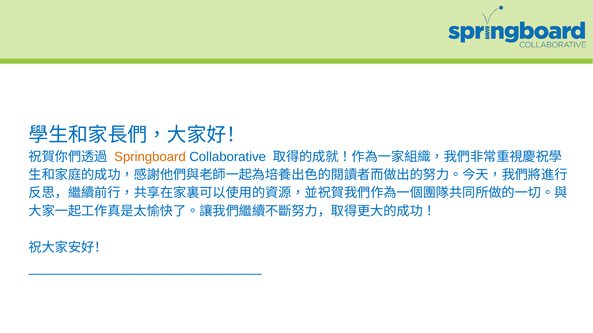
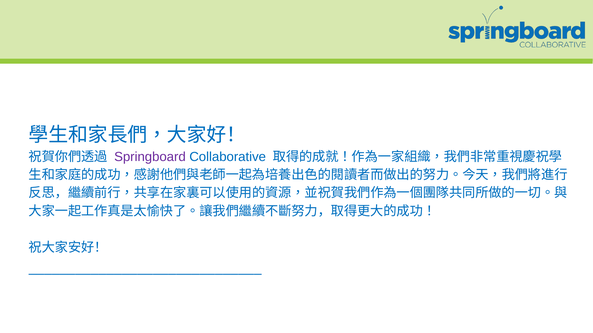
Springboard colour: orange -> purple (150, 157)
